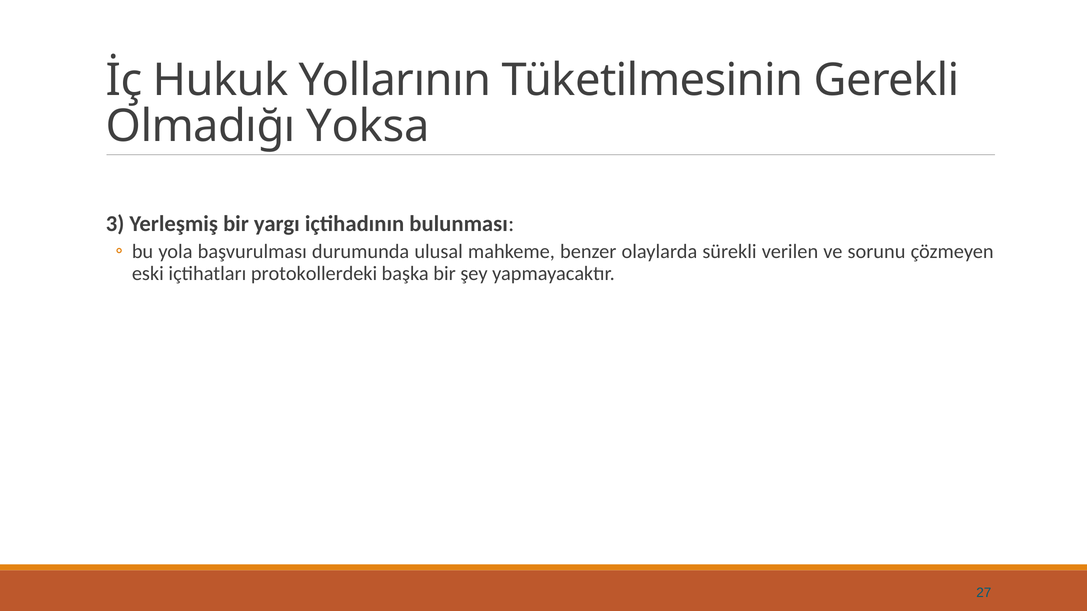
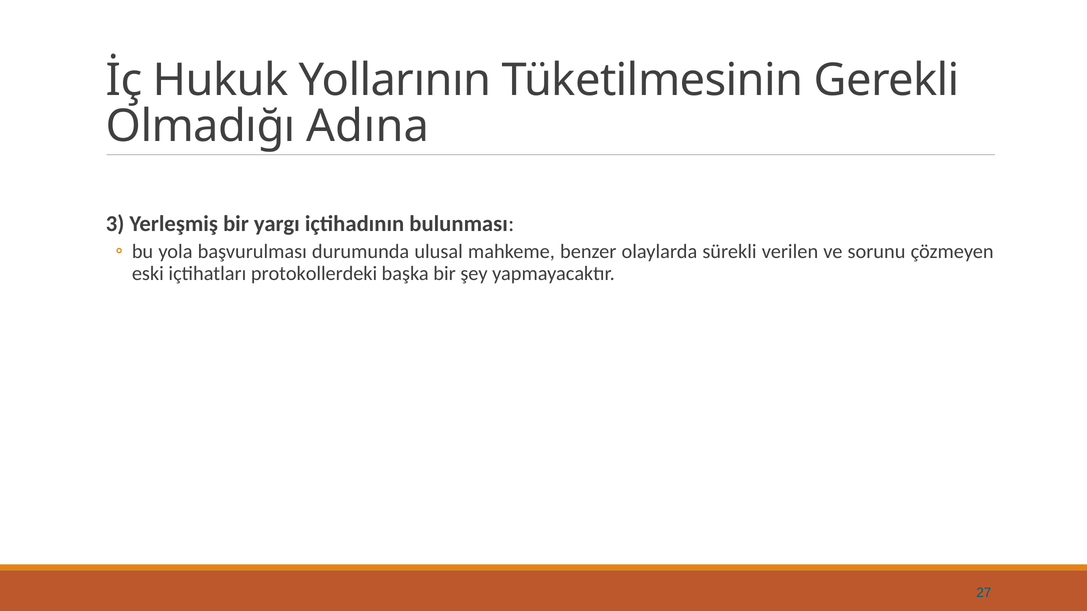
Yoksa: Yoksa -> Adına (368, 127)
